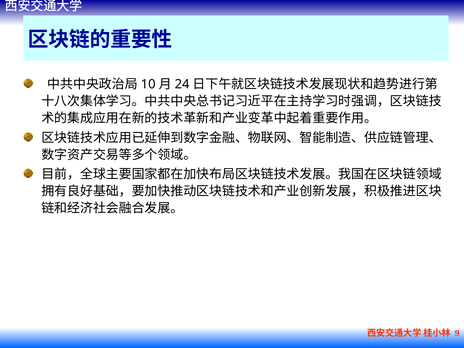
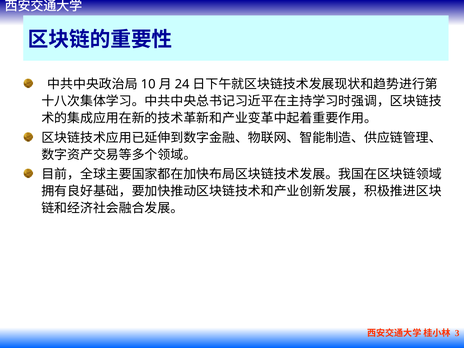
9: 9 -> 3 (457, 333)
